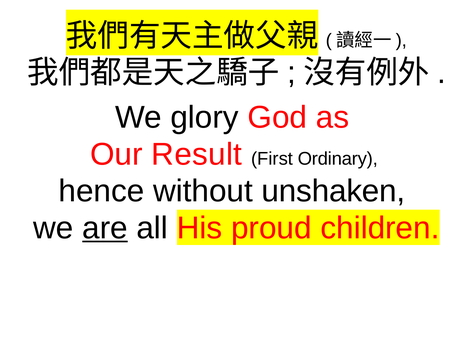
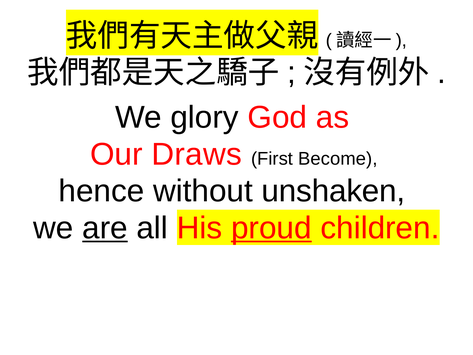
Result: Result -> Draws (197, 154)
Ordinary: Ordinary -> Become (338, 159)
proud underline: none -> present (271, 228)
